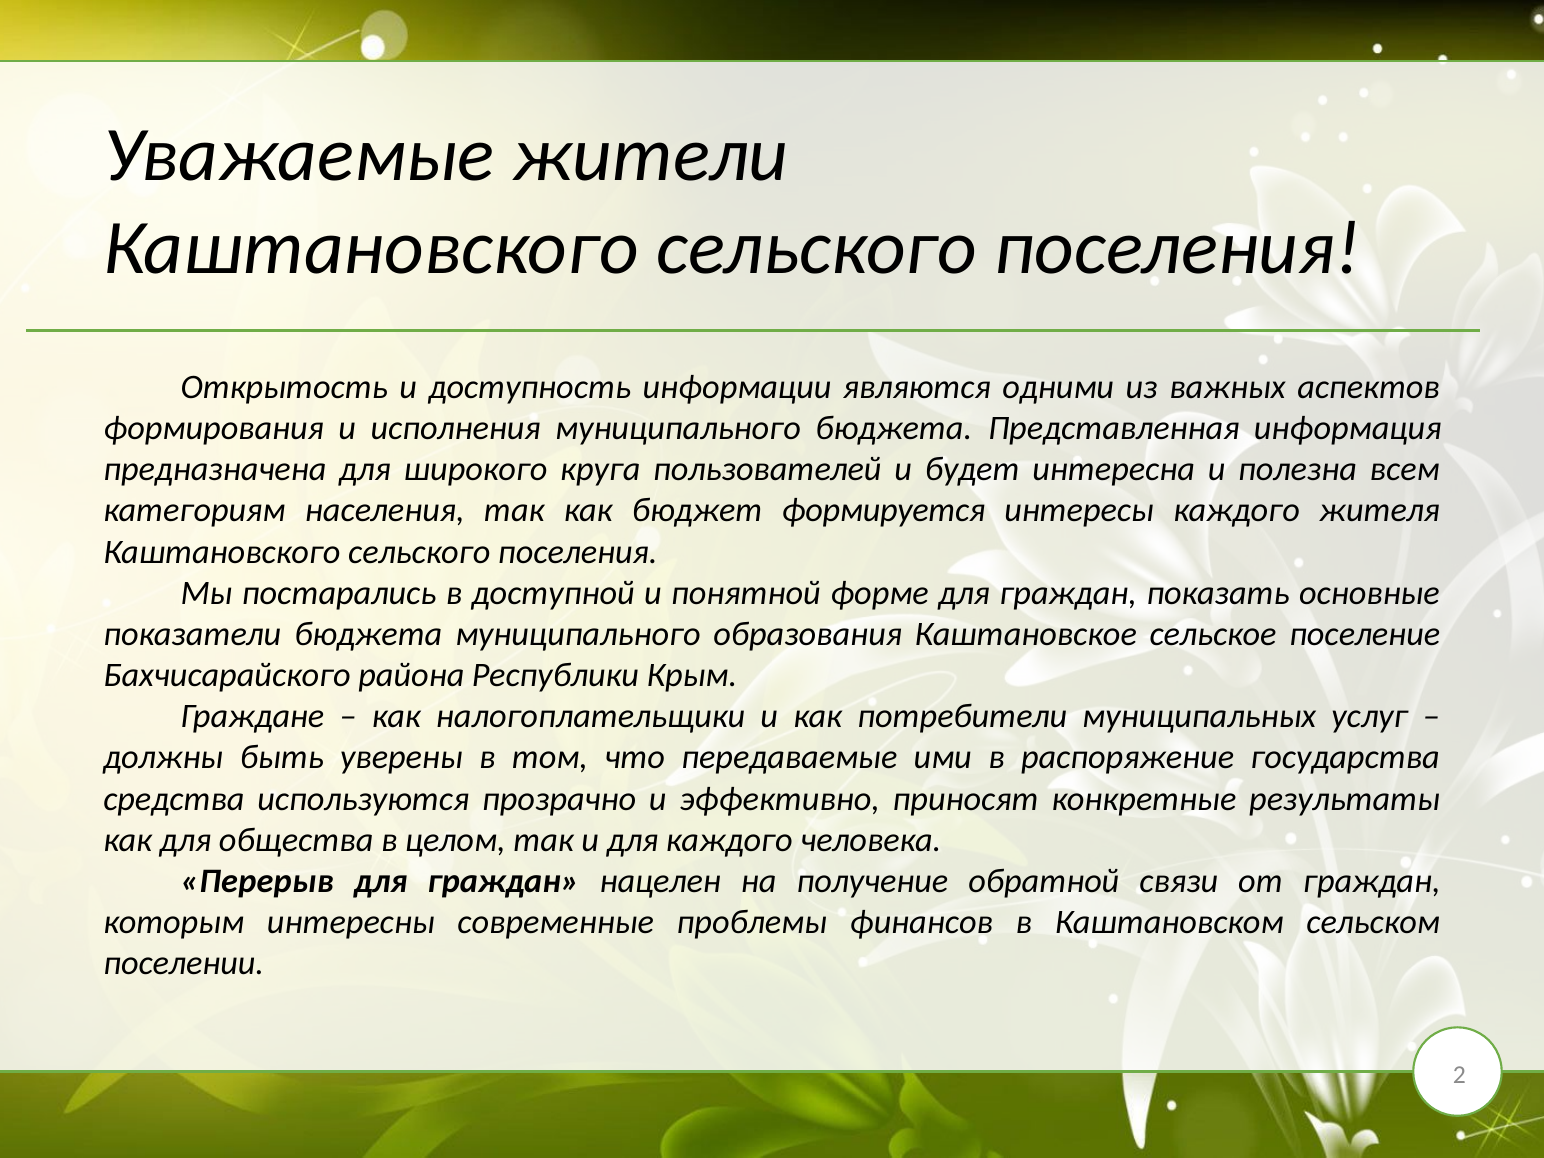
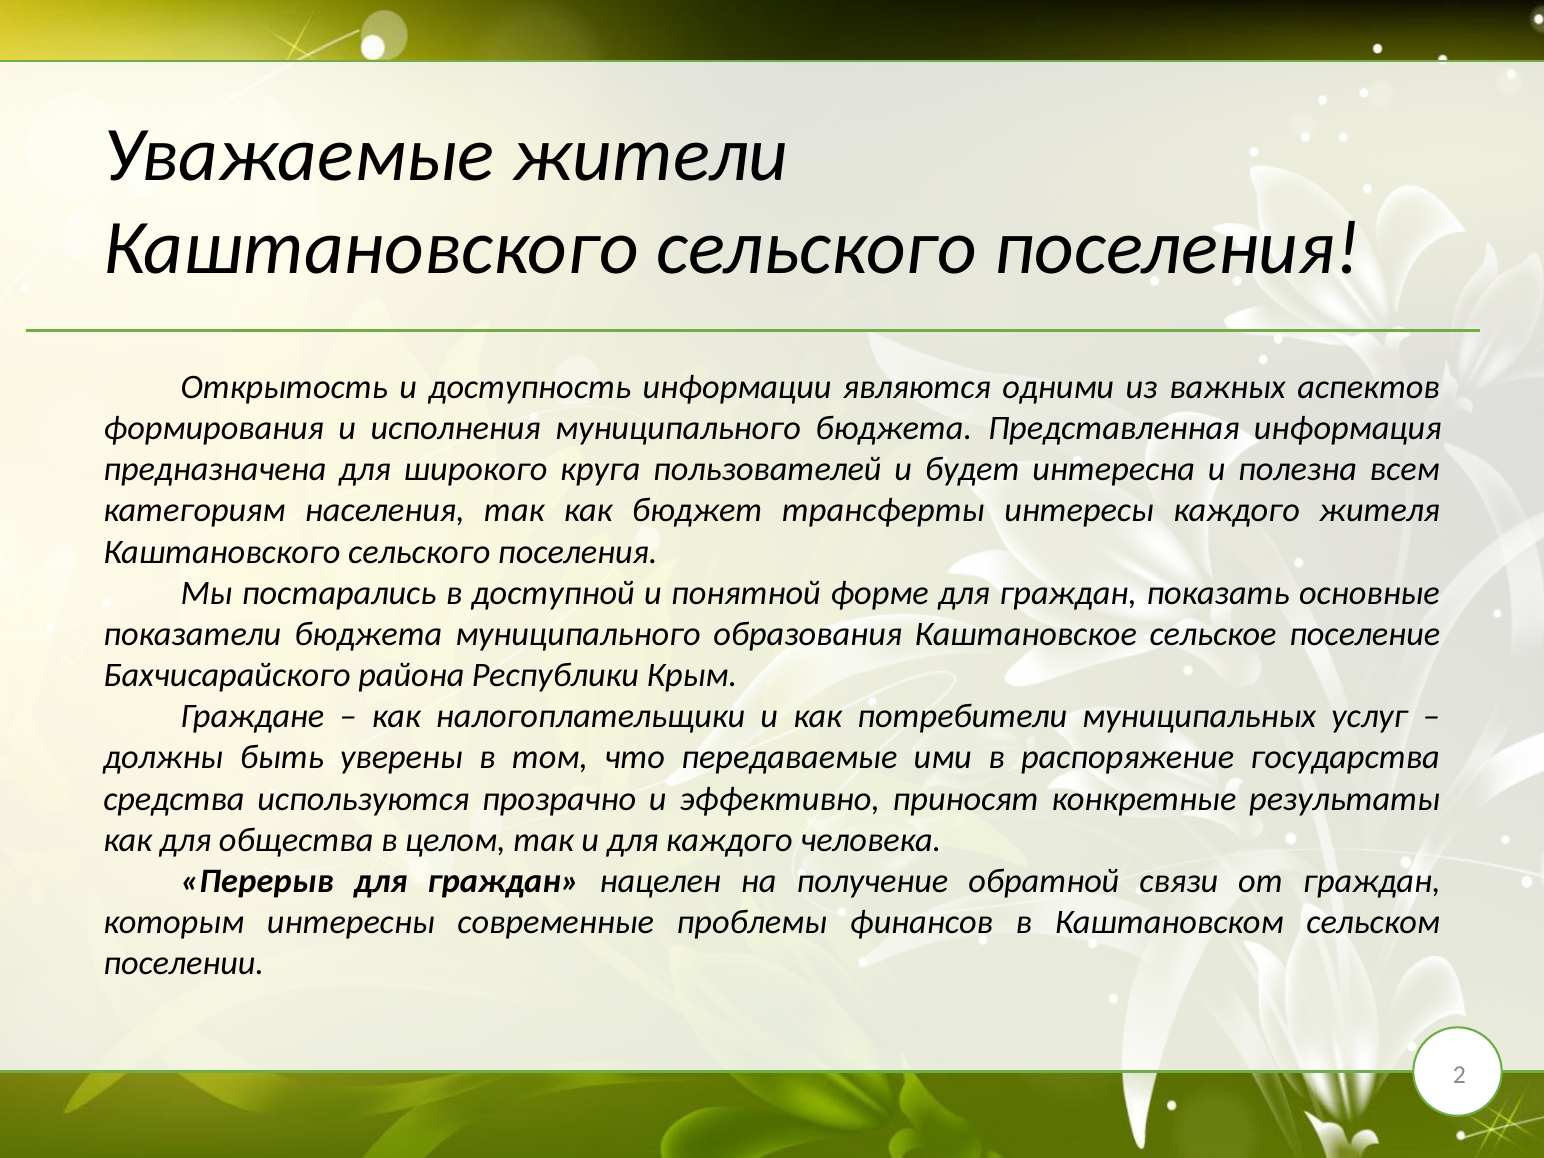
формируется: формируется -> трансферты (883, 511)
